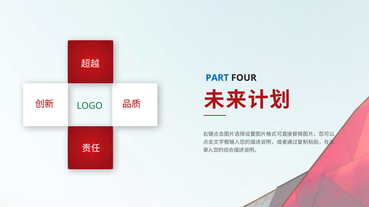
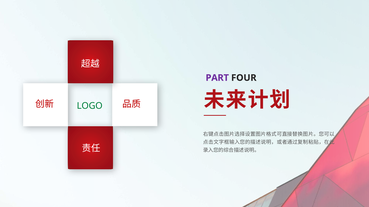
PART colour: blue -> purple (217, 78)
